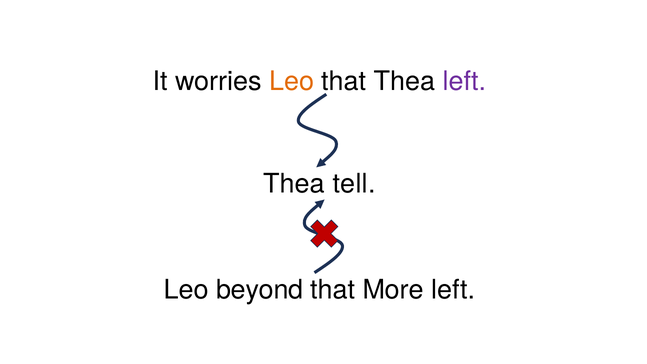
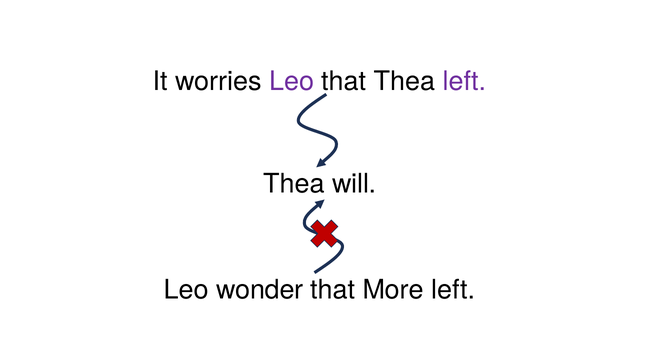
Leo colour: orange -> purple (292, 81)
tell: tell -> will (354, 184)
beyond: beyond -> wonder (260, 290)
